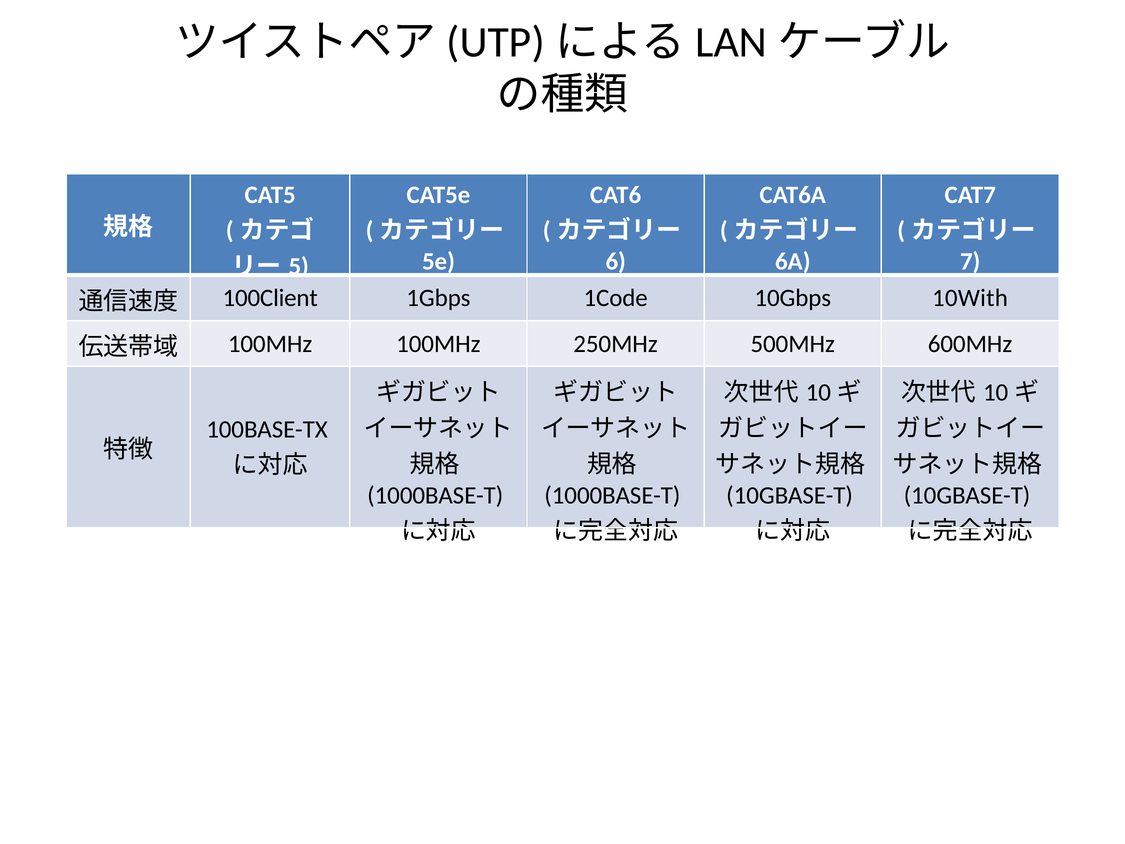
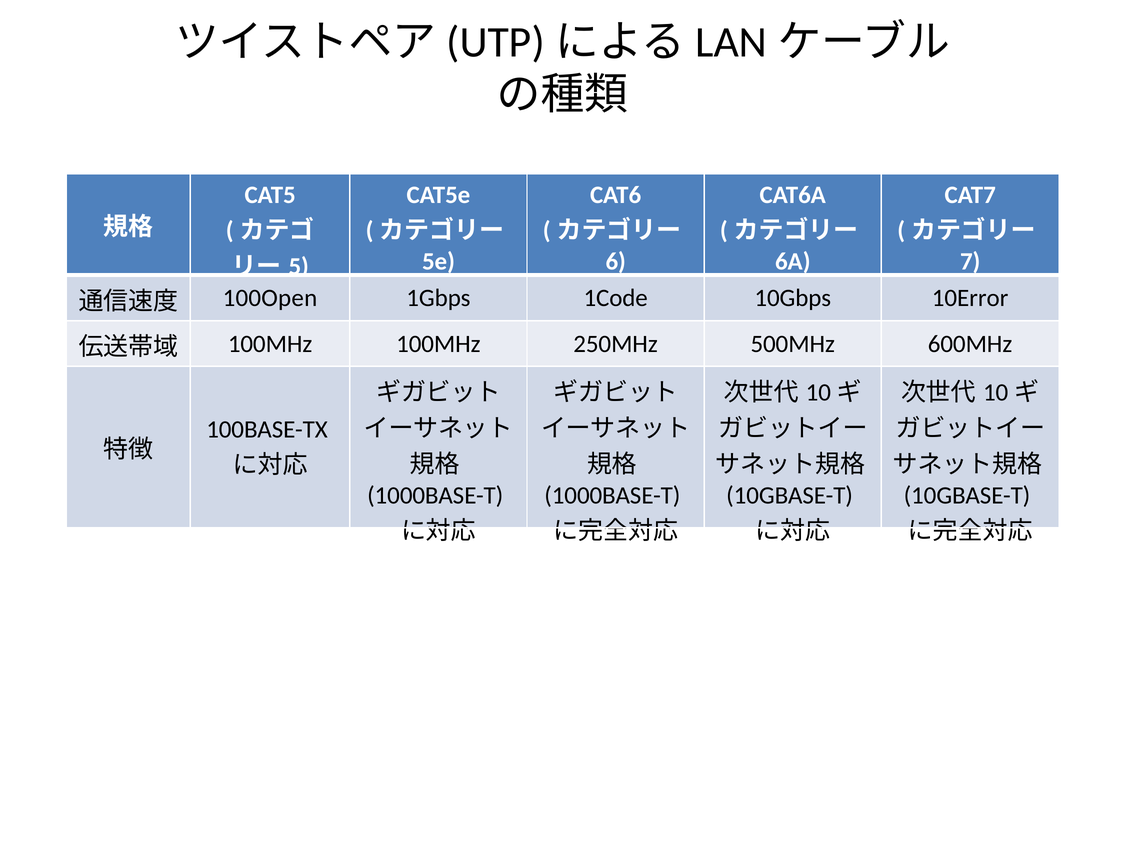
100Client: 100Client -> 100Open (270, 298)
10With: 10With -> 10Error (970, 298)
